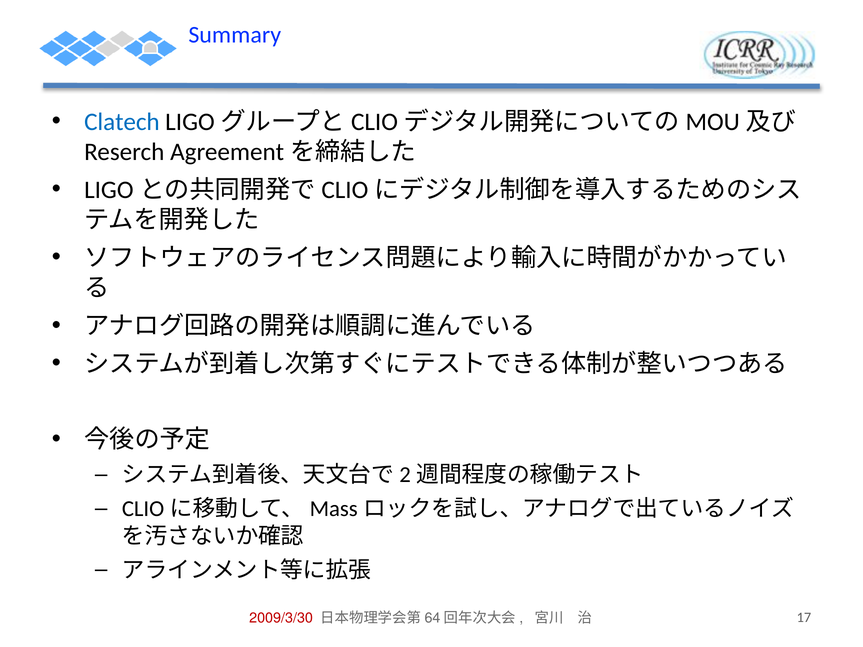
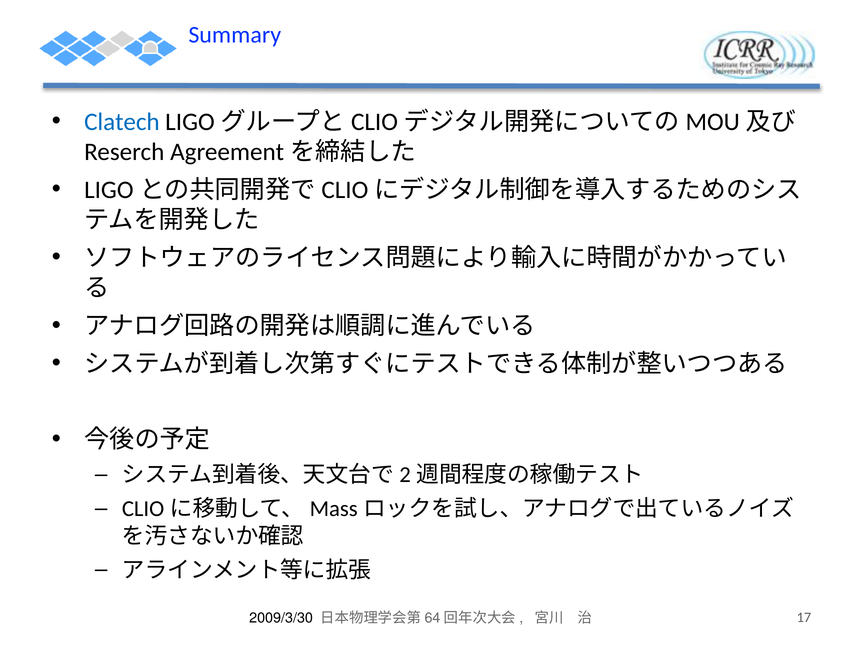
2009/3/30 colour: red -> black (281, 618)
